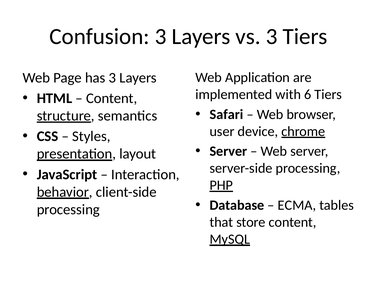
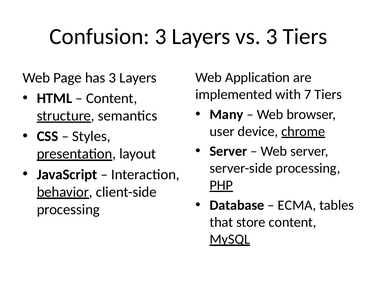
6: 6 -> 7 (308, 94)
Safari: Safari -> Many (226, 114)
